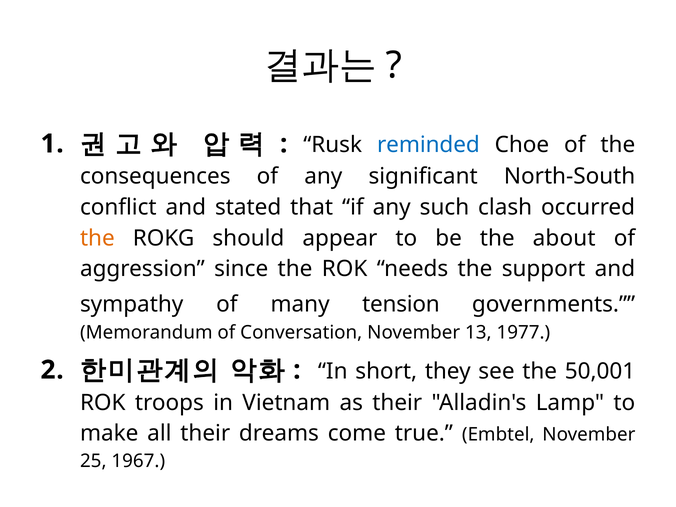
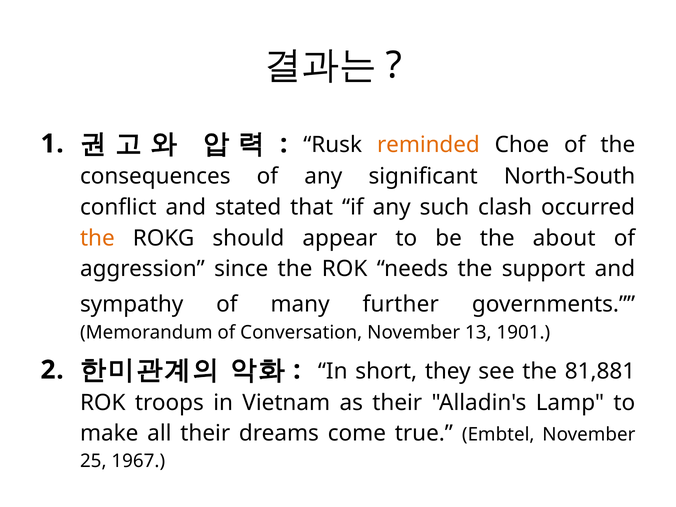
reminded colour: blue -> orange (428, 145)
tension: tension -> further (401, 304)
1977: 1977 -> 1901 (523, 333)
50,001: 50,001 -> 81,881 (600, 371)
